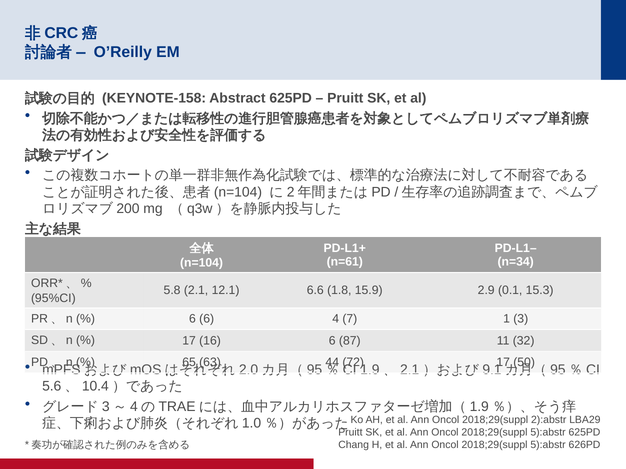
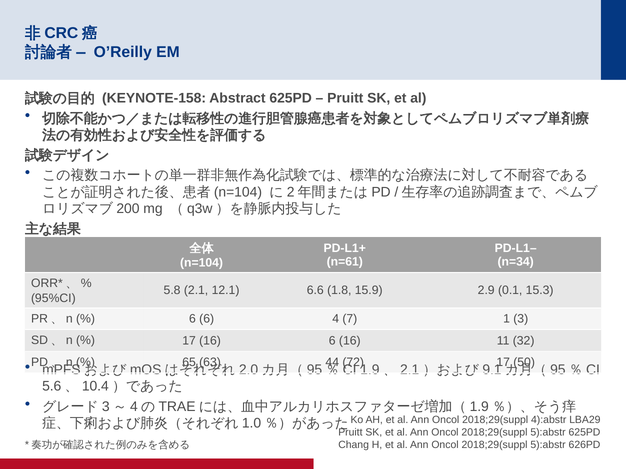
6 87: 87 -> 16 (350, 341)
2):abstr: 2):abstr -> 4):abstr (549, 420)
